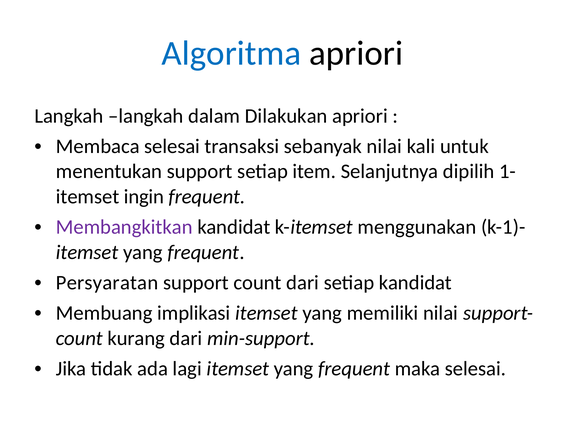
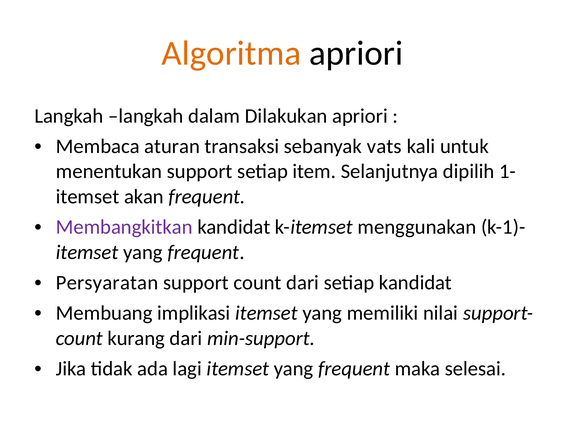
Algoritma colour: blue -> orange (231, 53)
Membaca selesai: selesai -> aturan (172, 146)
sebanyak nilai: nilai -> vats (384, 146)
ingin: ingin -> akan (144, 197)
